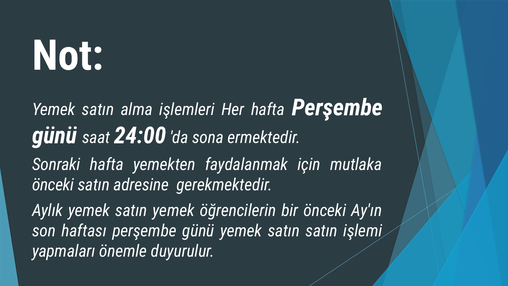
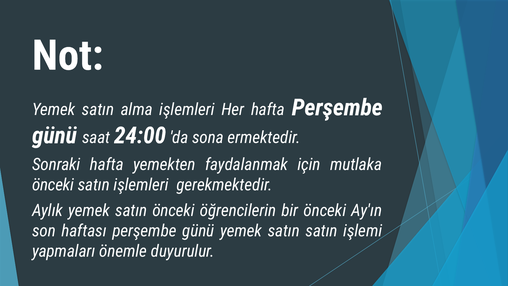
satın adresine: adresine -> işlemleri (141, 185)
satın yemek: yemek -> önceki (174, 210)
